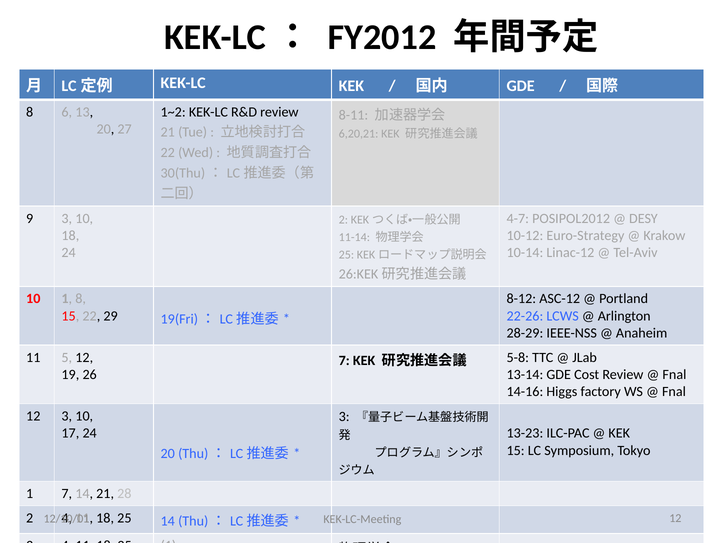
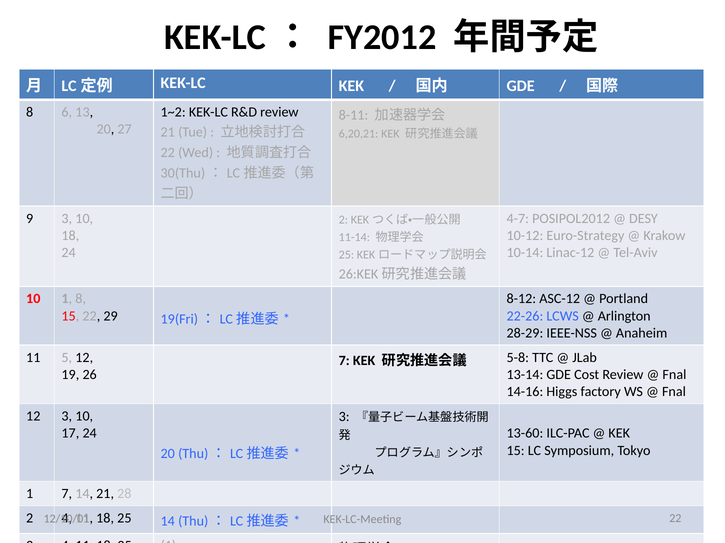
13-23: 13-23 -> 13-60 (525, 434)
KEK-LC-Meeting 12: 12 -> 22 (675, 519)
